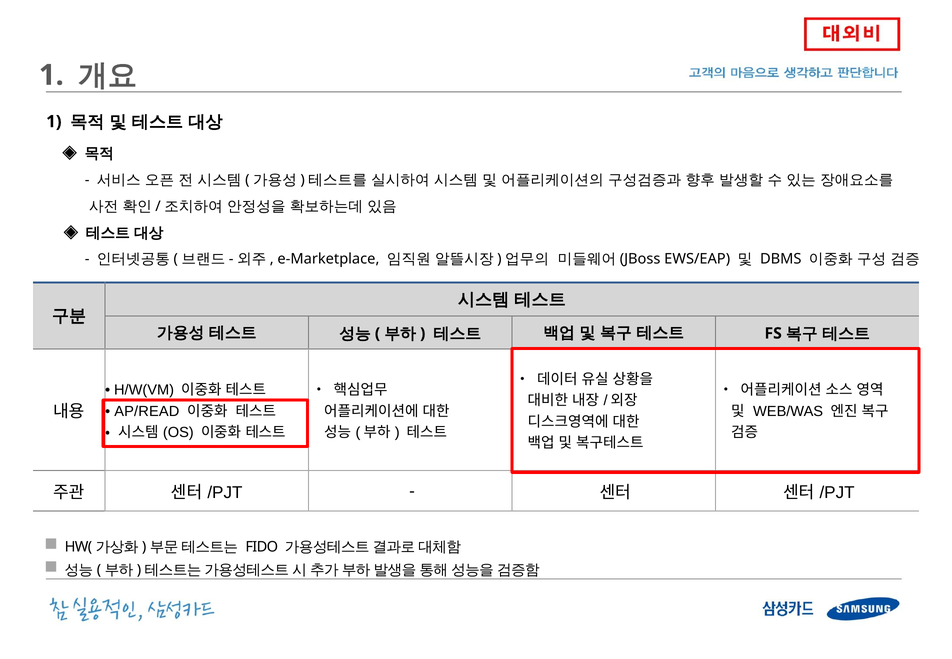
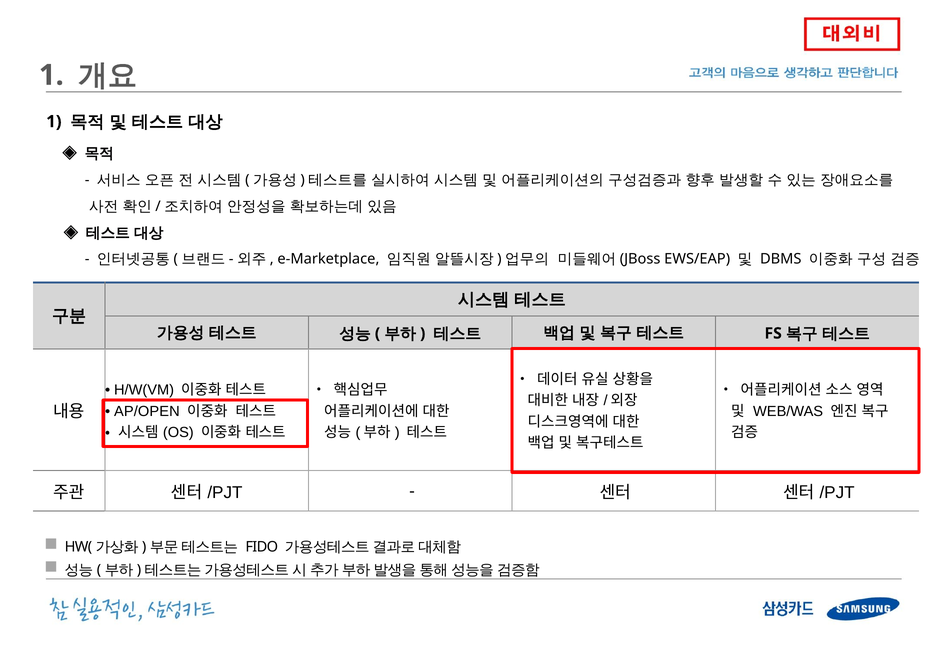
AP/READ: AP/READ -> AP/OPEN (147, 411)
